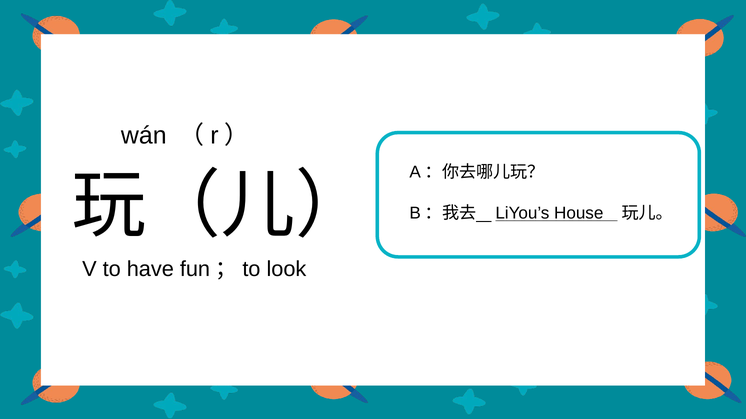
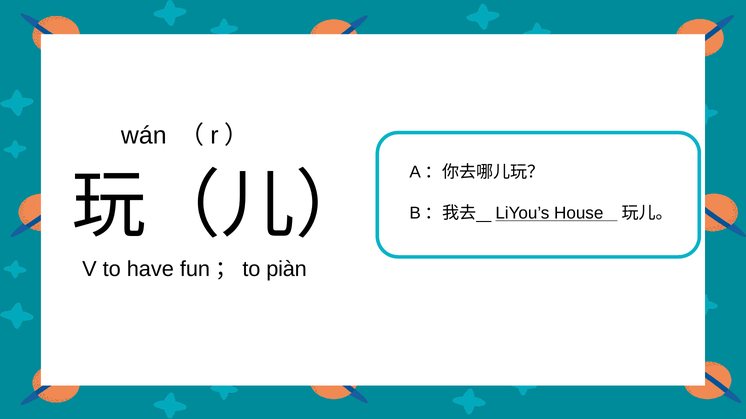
look: look -> piàn (287, 270)
